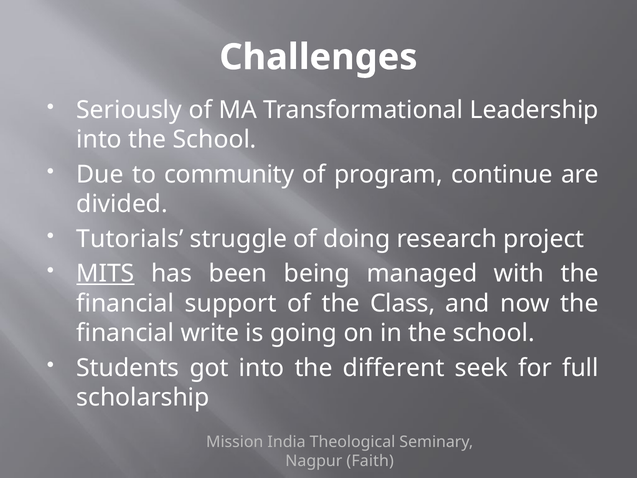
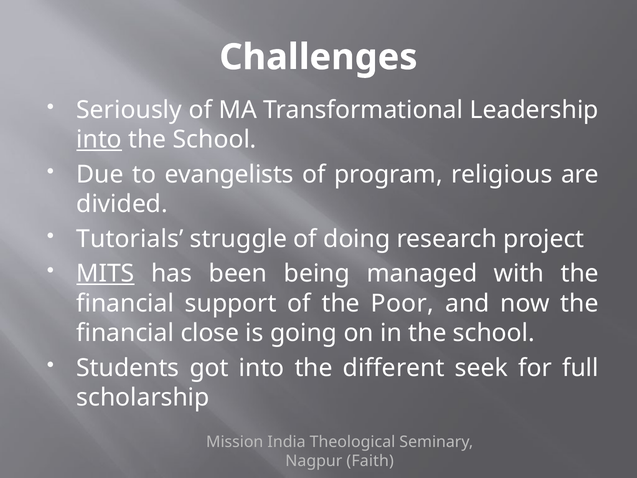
into underline: none -> present (99, 140)
community: community -> evangelists (229, 174)
continue: continue -> religious (502, 174)
Class: Class -> Poor (402, 303)
write: write -> close (210, 333)
